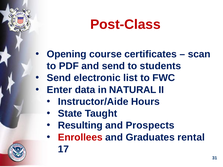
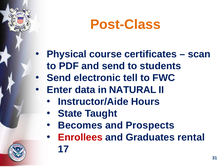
Post-Class colour: red -> orange (125, 24)
Opening: Opening -> Physical (67, 54)
list: list -> tell (130, 78)
Resulting: Resulting -> Becomes (80, 126)
